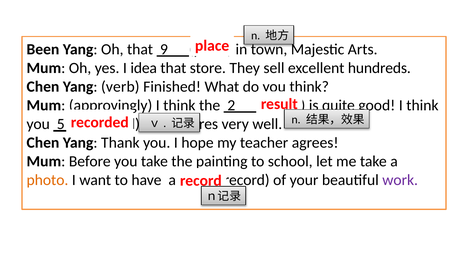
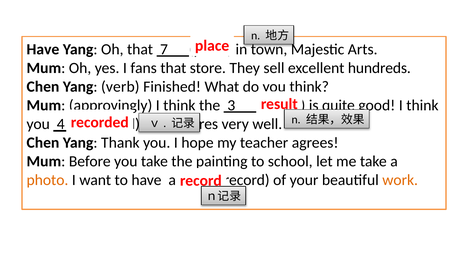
Been: Been -> Have (43, 49)
that 9: 9 -> 7 (164, 49)
idea: idea -> fans (144, 68)
2: 2 -> 3 (231, 105)
5: 5 -> 4 (61, 124)
work colour: purple -> orange (400, 180)
